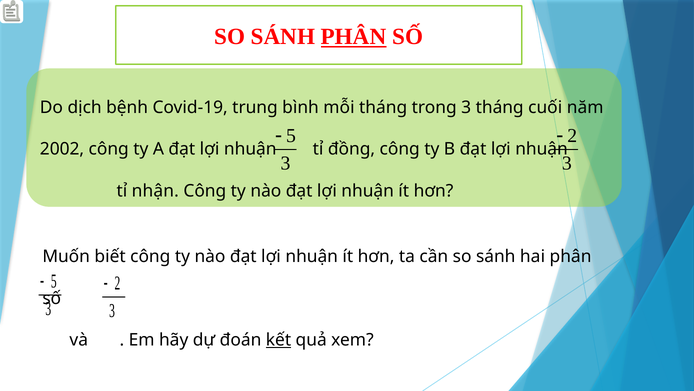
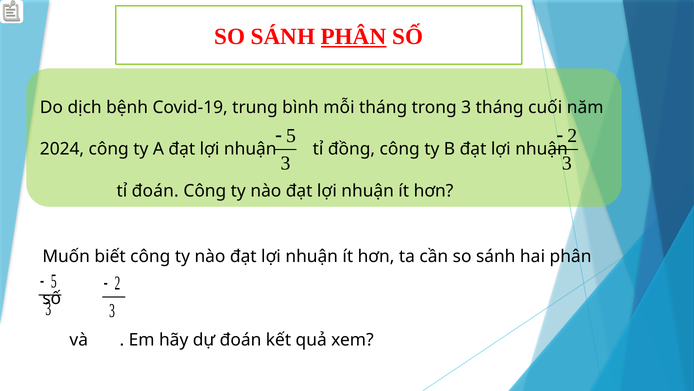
2002: 2002 -> 2024 (62, 149)
tỉ nhận: nhận -> đoán (155, 191)
kết underline: present -> none (279, 340)
